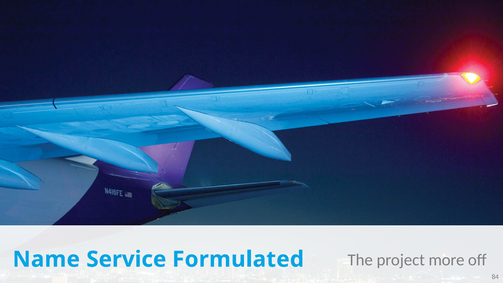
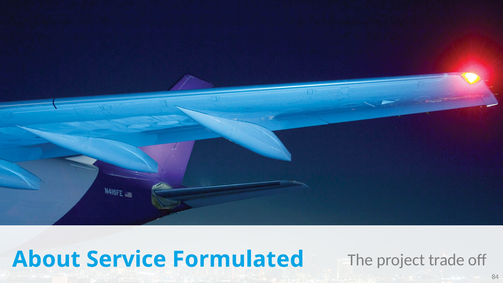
Name: Name -> About (46, 259)
more: more -> trade (446, 260)
